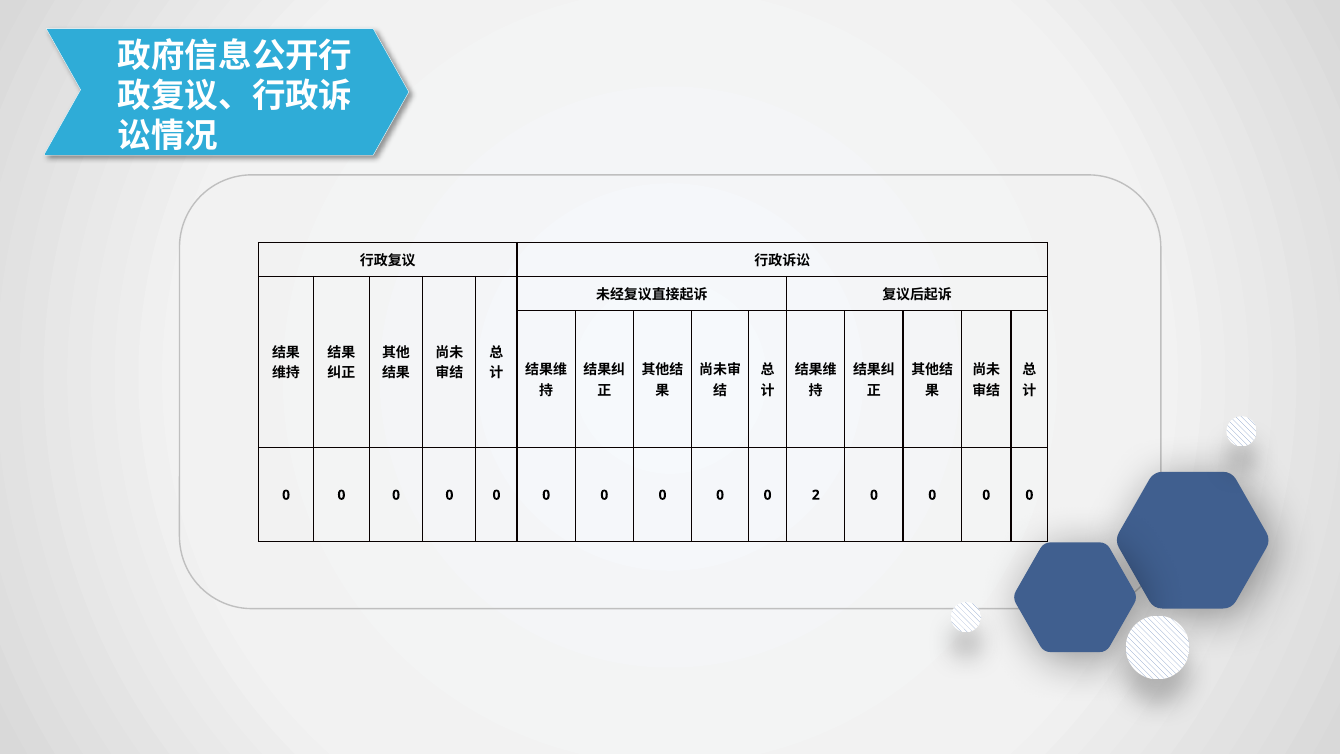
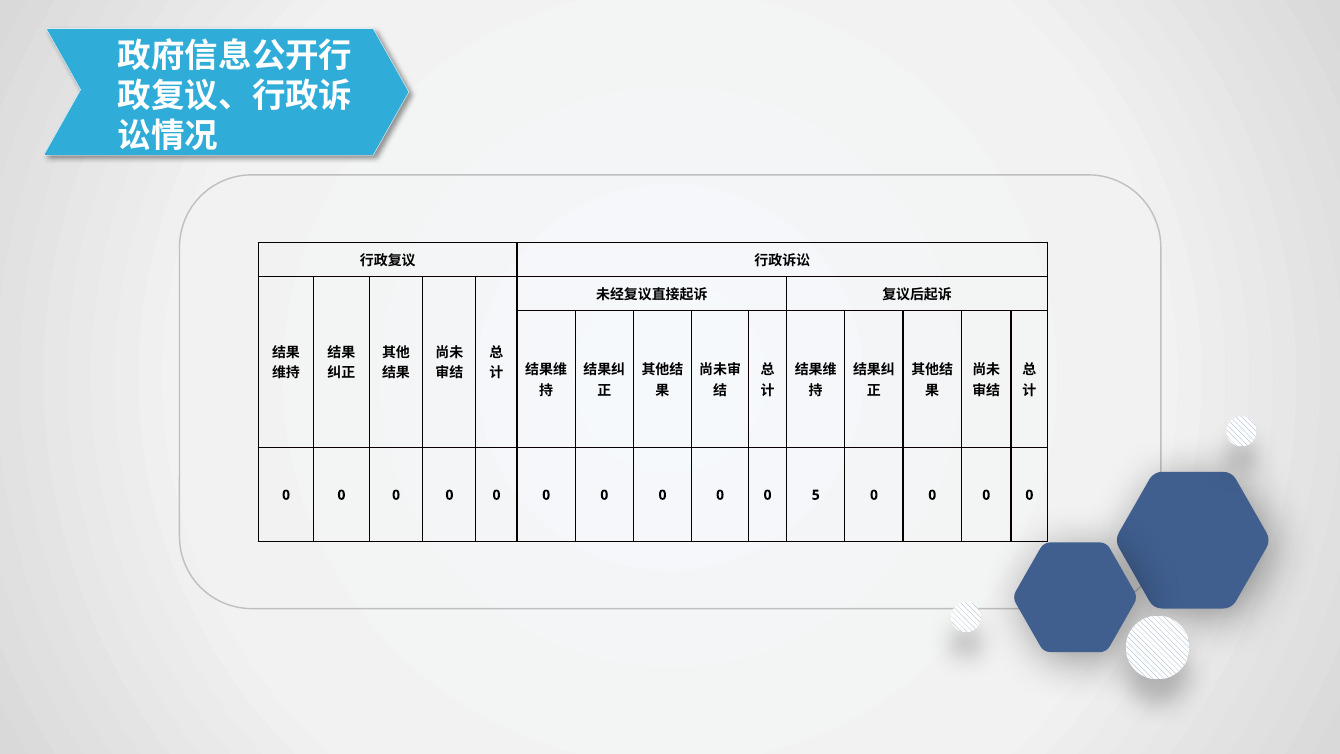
2: 2 -> 5 (816, 495)
